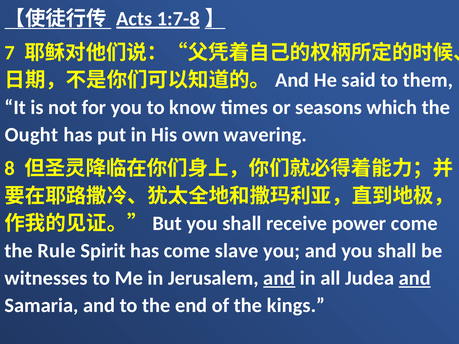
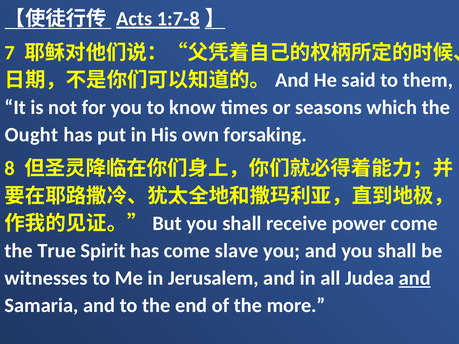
wavering: wavering -> forsaking (265, 135)
Rule: Rule -> True (57, 251)
and underline: present -> none (279, 278)
kings: kings -> more (296, 306)
